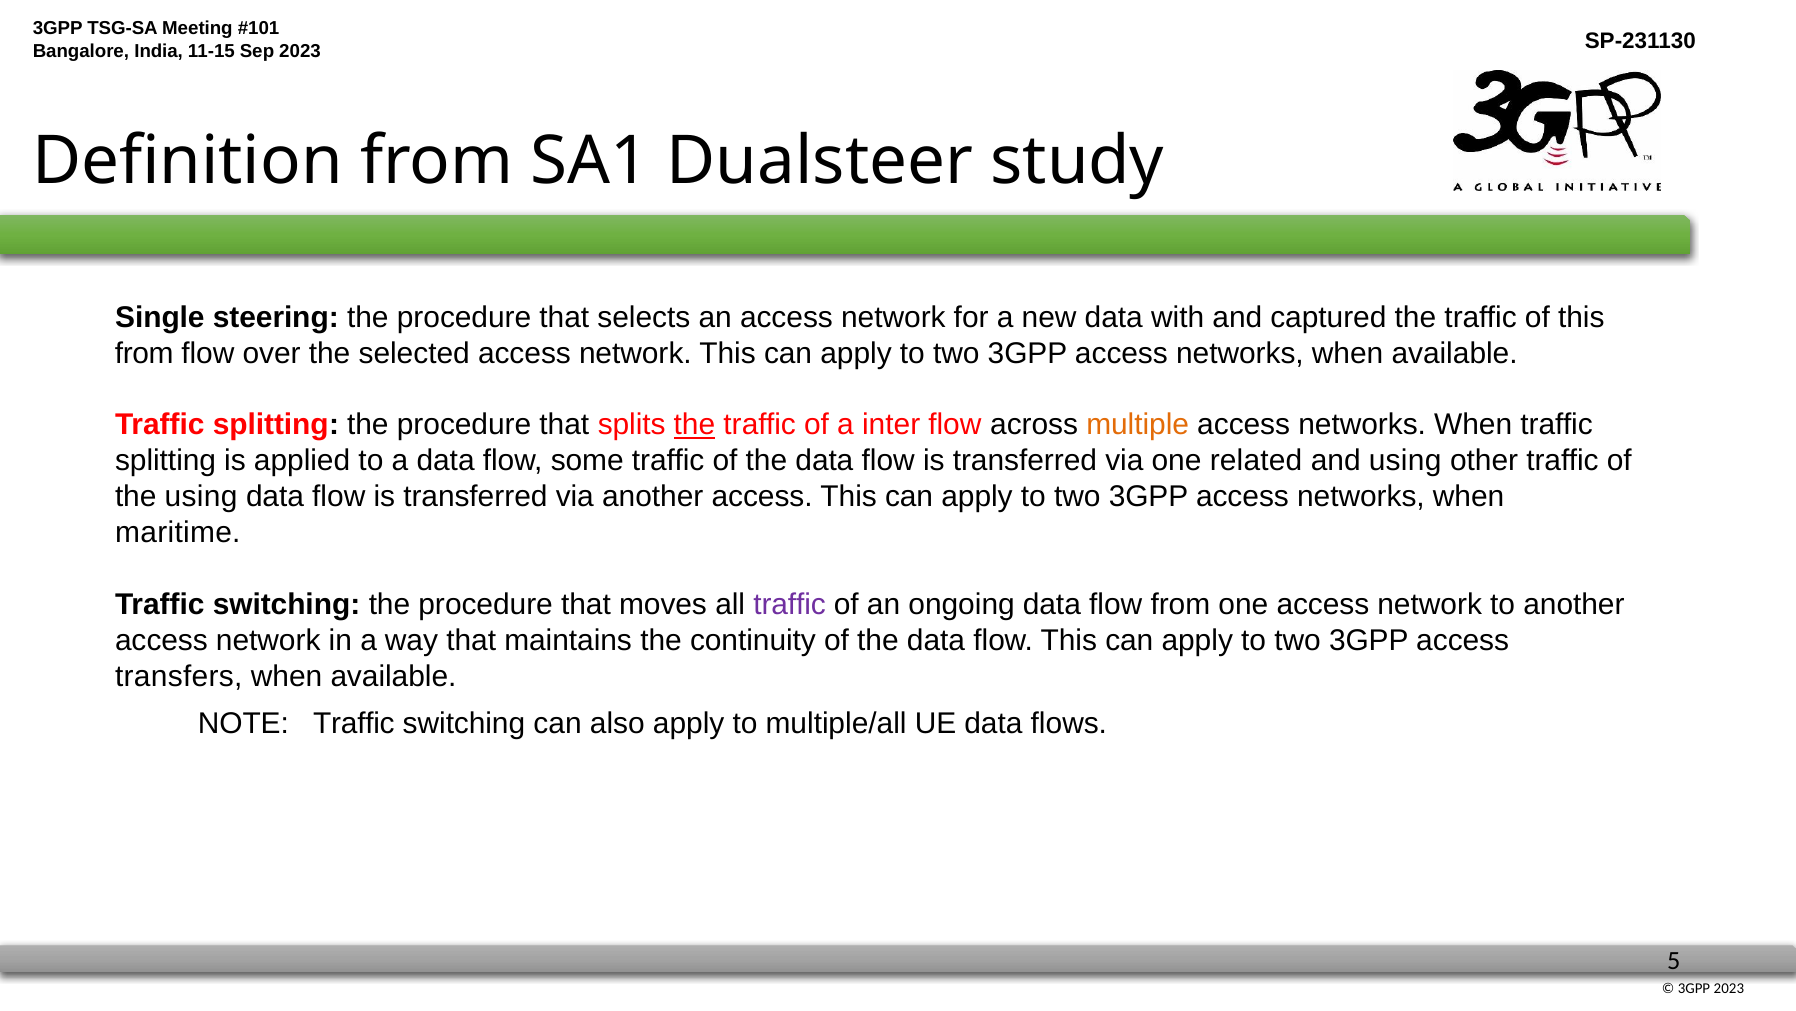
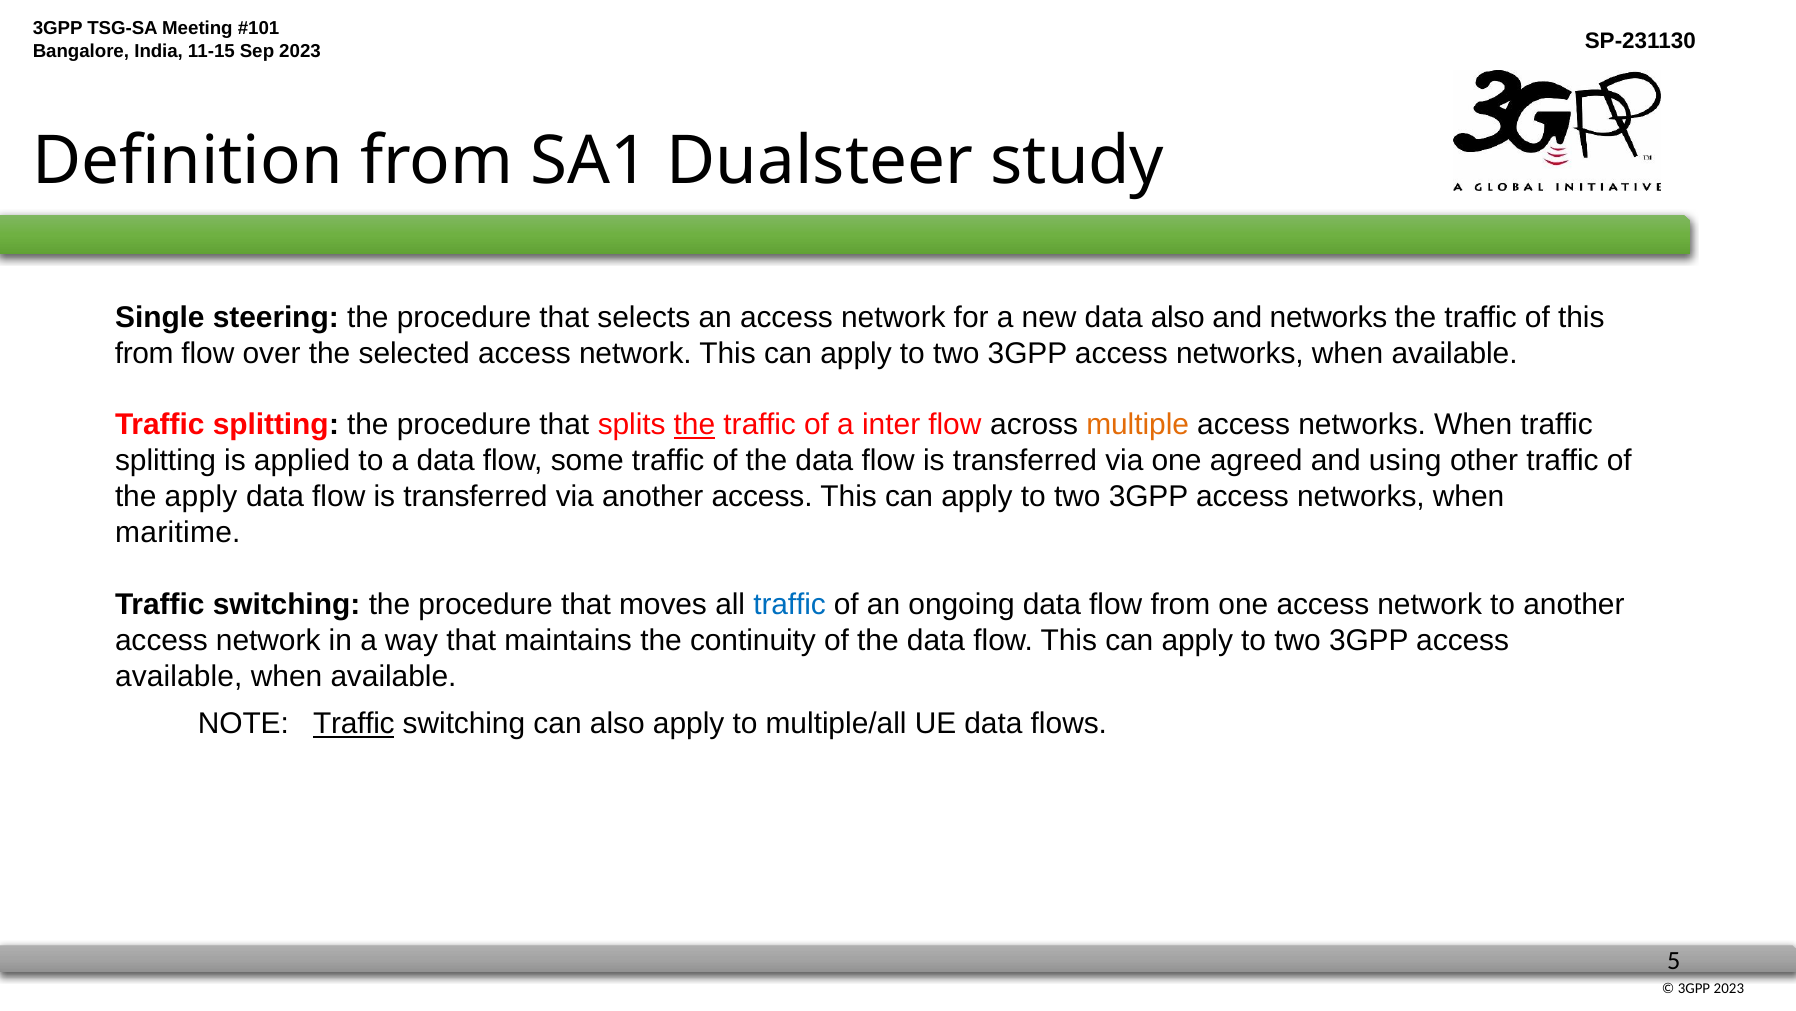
data with: with -> also (1178, 317)
and captured: captured -> networks (1329, 317)
related: related -> agreed (1256, 461)
the using: using -> apply (201, 497)
traffic colour: purple -> blue (790, 604)
transfers: transfers -> available (179, 676)
Traffic underline: none -> present (354, 723)
